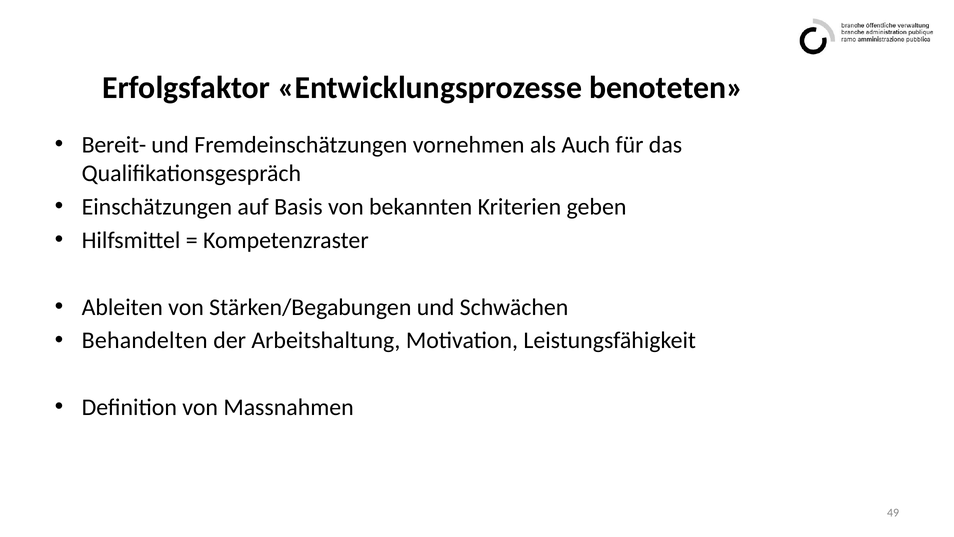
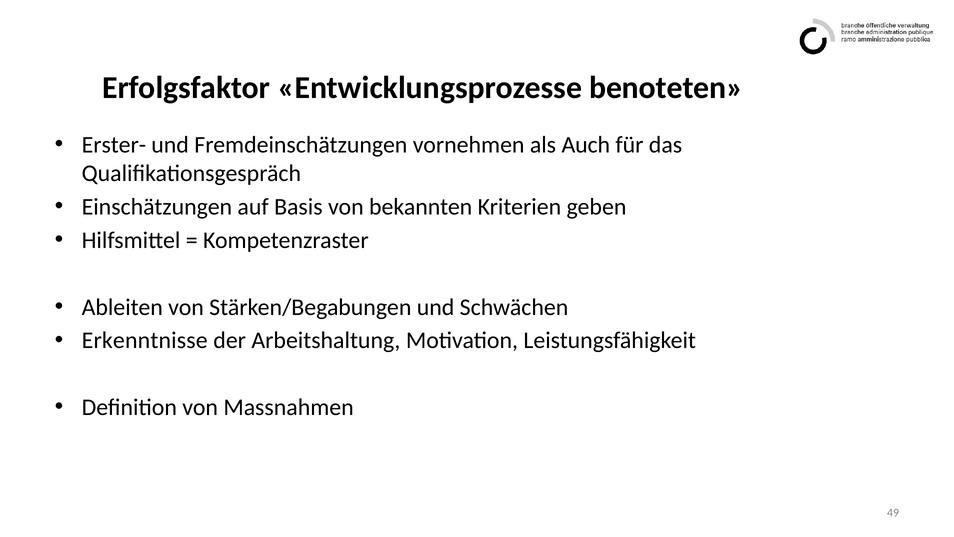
Bereit-: Bereit- -> Erster- (114, 145)
Behandelten: Behandelten -> Erkenntnisse (145, 340)
